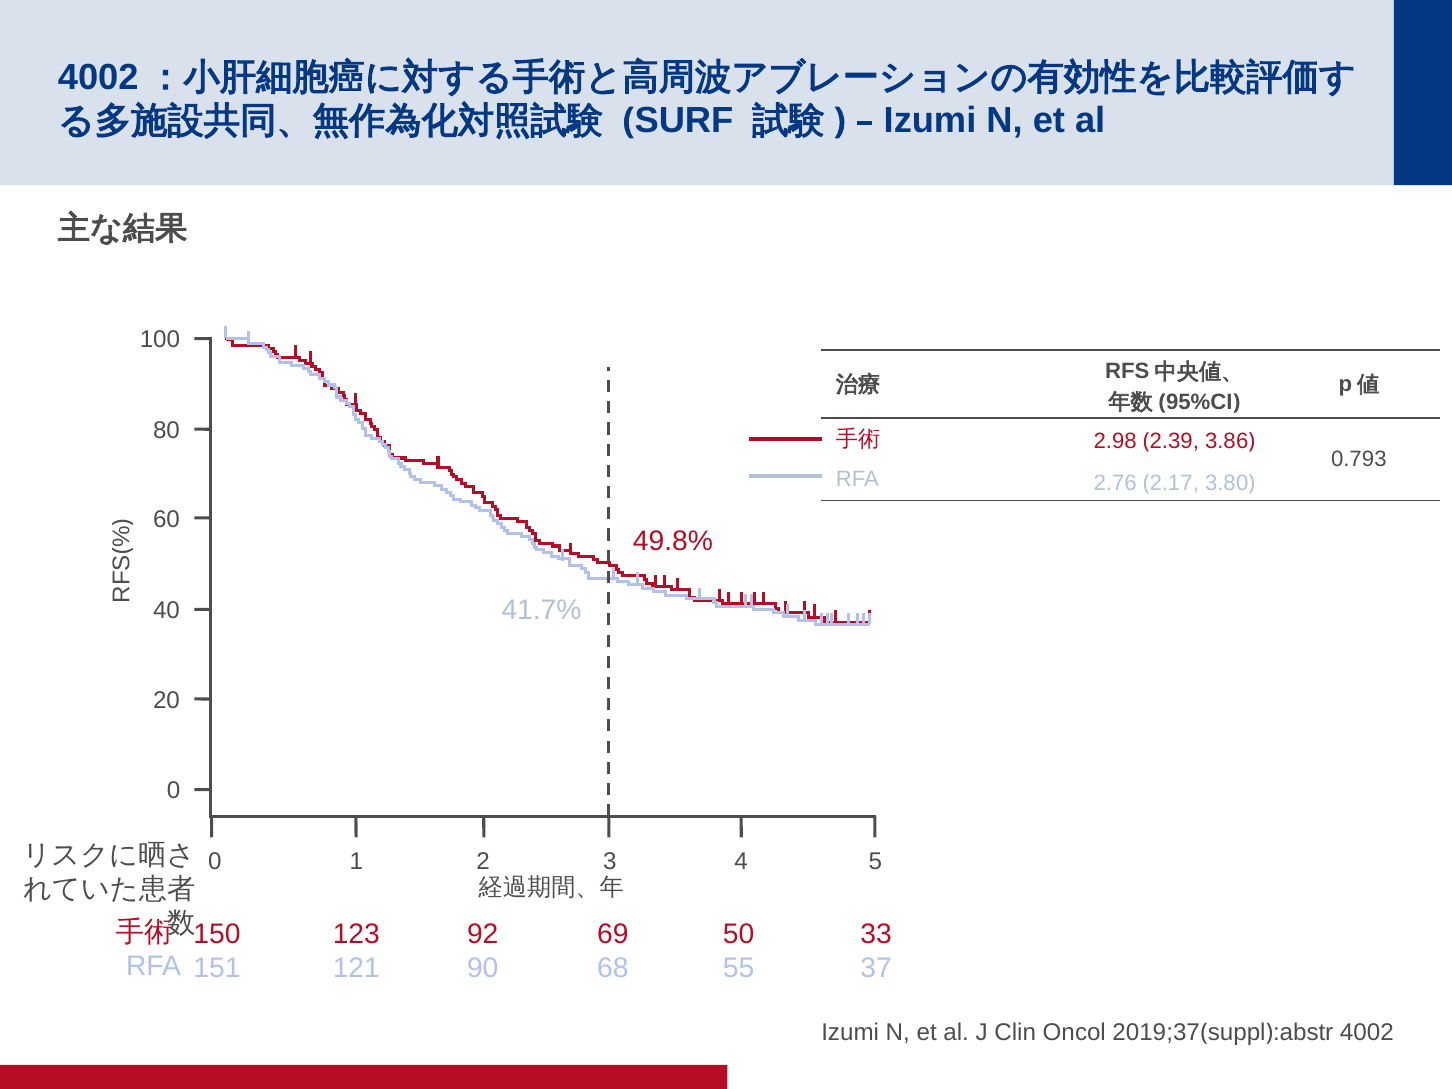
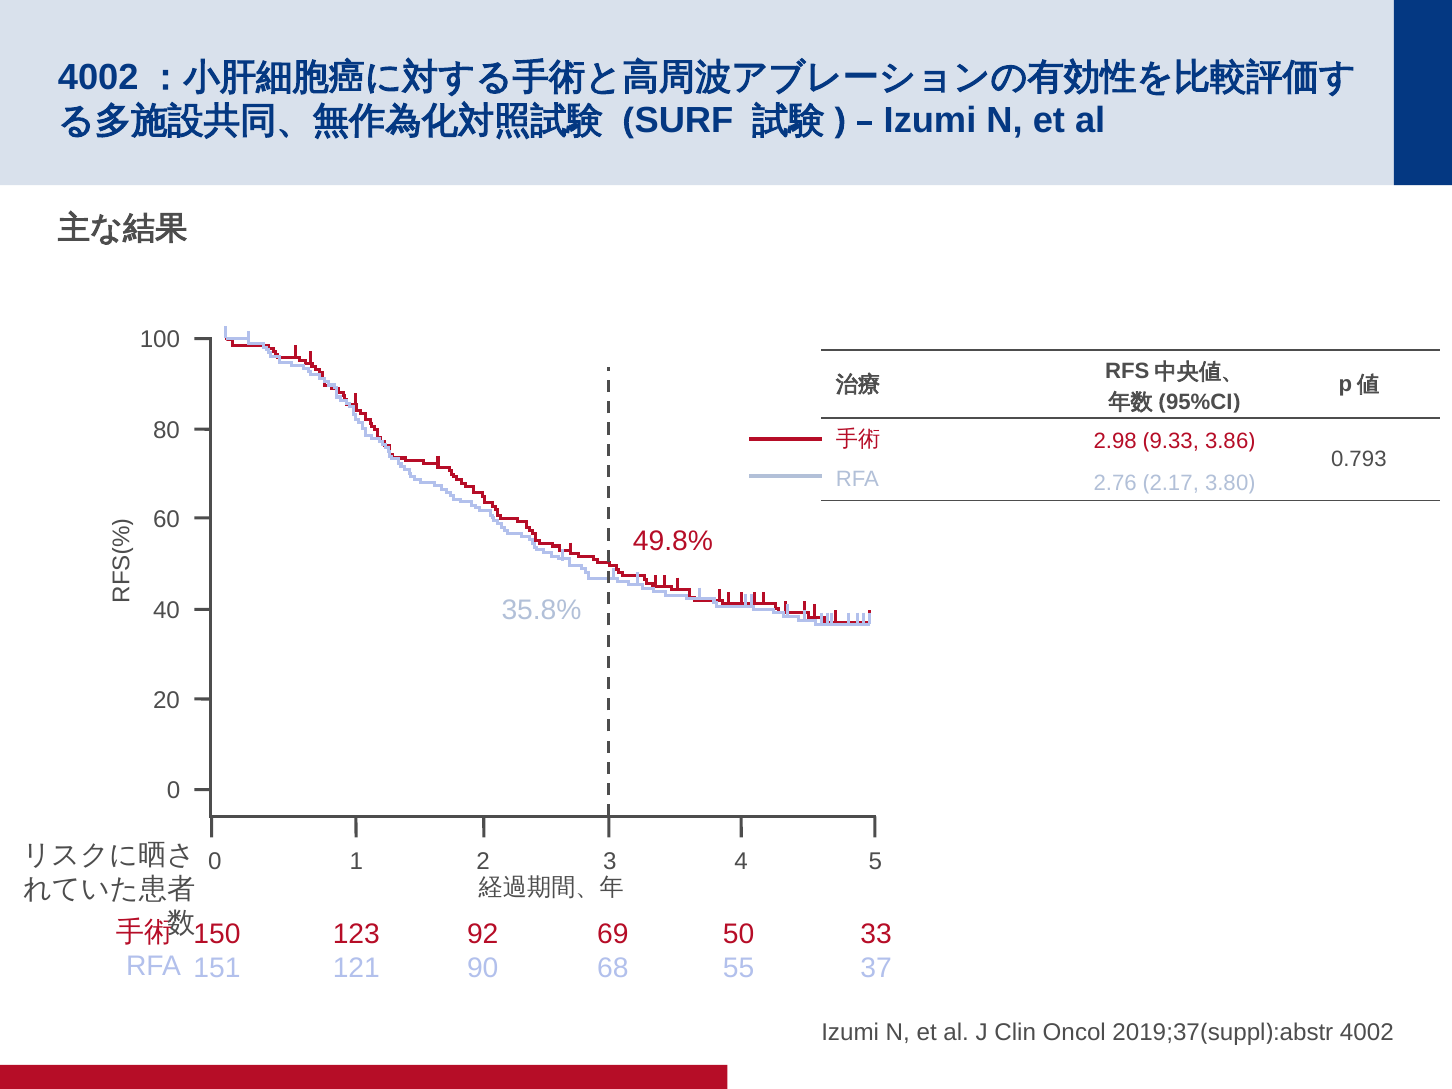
2.39: 2.39 -> 9.33 (1174, 442)
41.7%: 41.7% -> 35.8% (542, 610)
